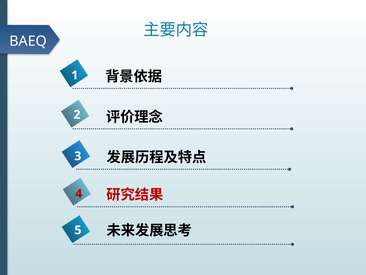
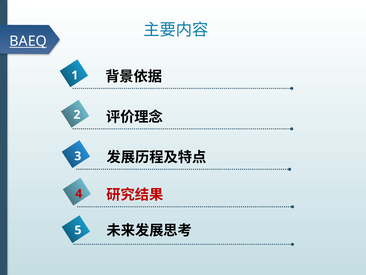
BAEQ underline: none -> present (28, 41)
